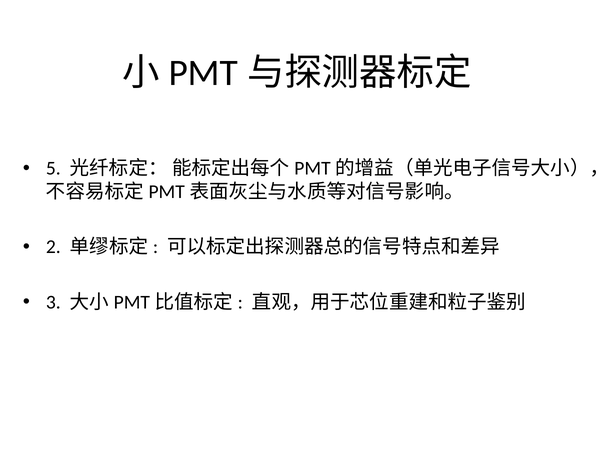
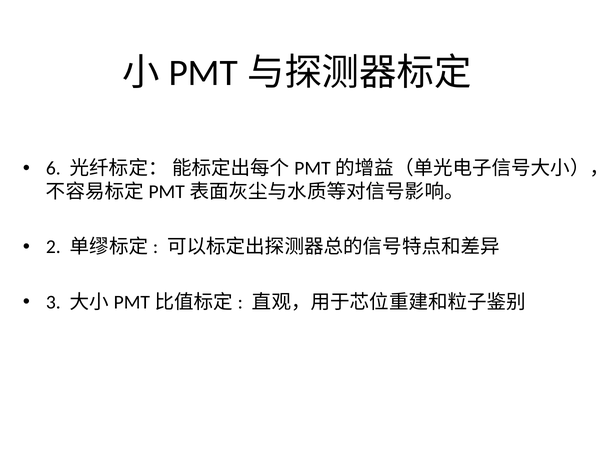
5: 5 -> 6 (53, 169)
